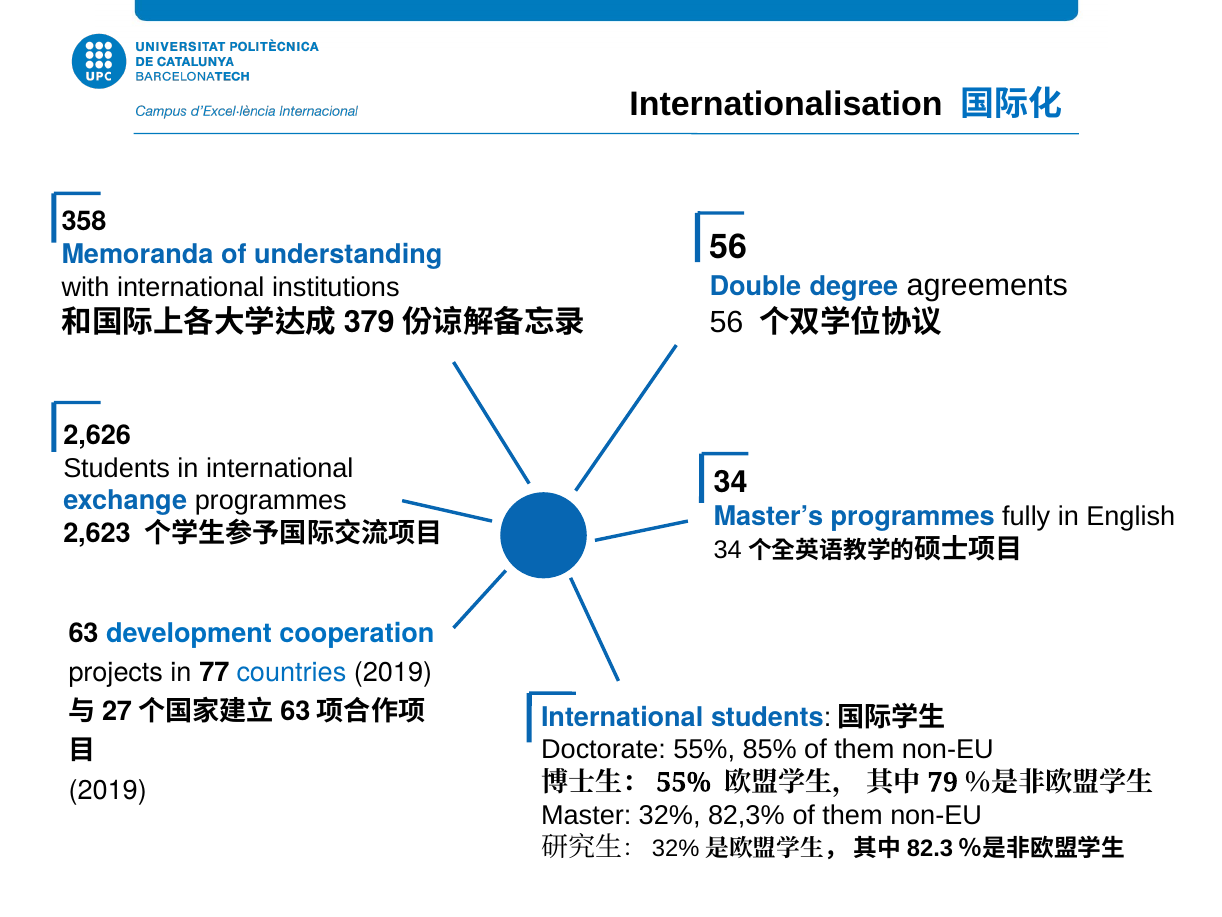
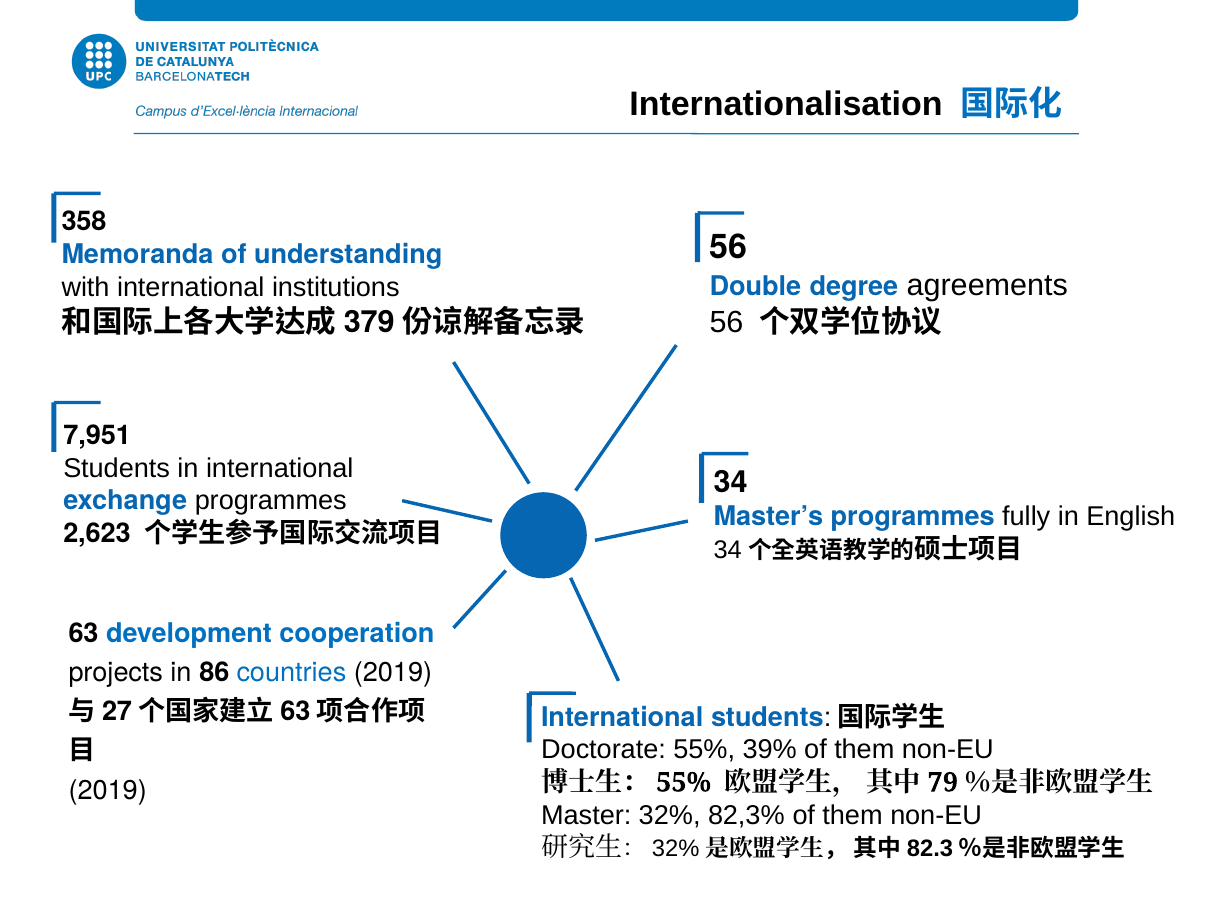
2,626: 2,626 -> 7,951 (97, 435)
77: 77 -> 86 (214, 672)
85%: 85% -> 39% (770, 750)
